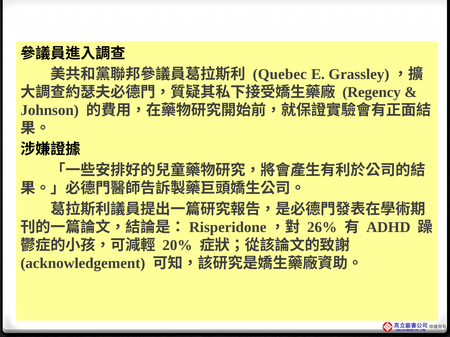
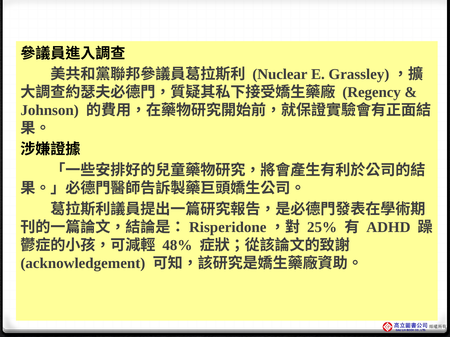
Quebec: Quebec -> Nuclear (280, 74)
26%: 26% -> 25% (322, 227)
20%: 20% -> 48% (177, 245)
